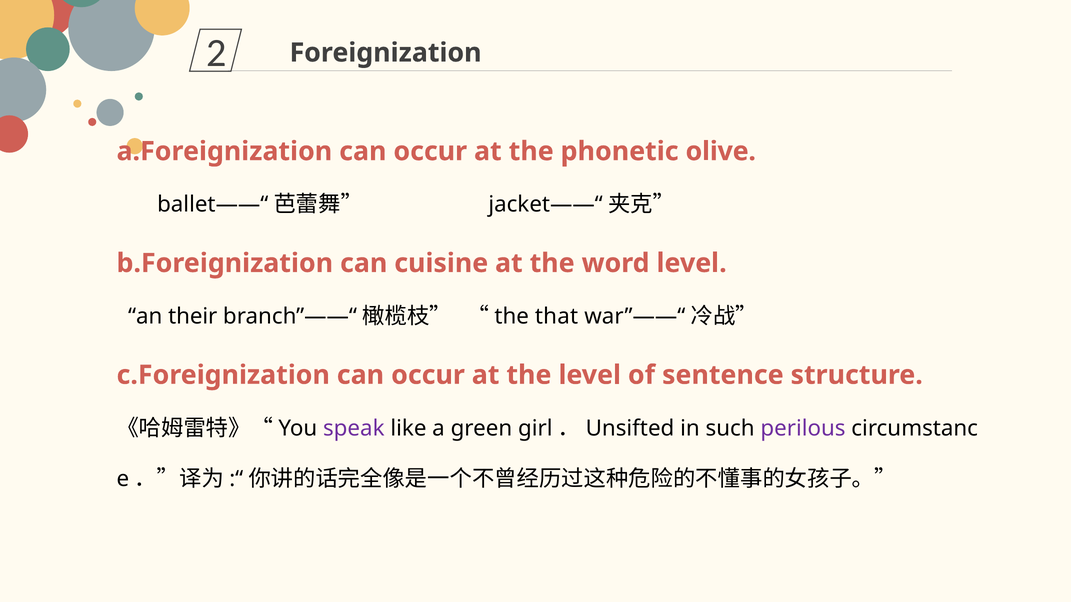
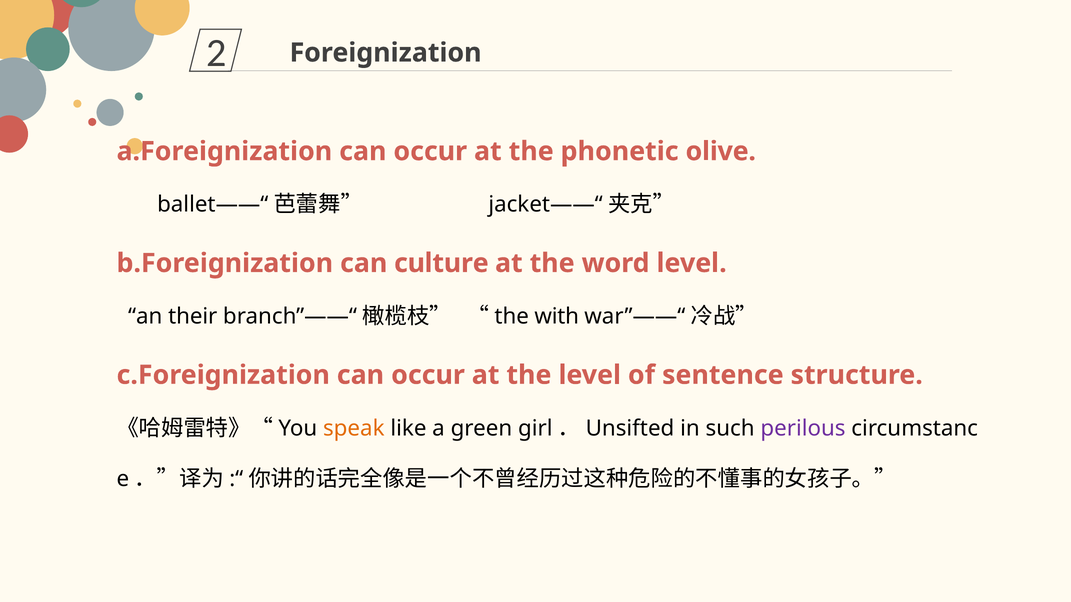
cuisine: cuisine -> culture (441, 263)
that: that -> with (557, 317)
speak colour: purple -> orange (354, 429)
